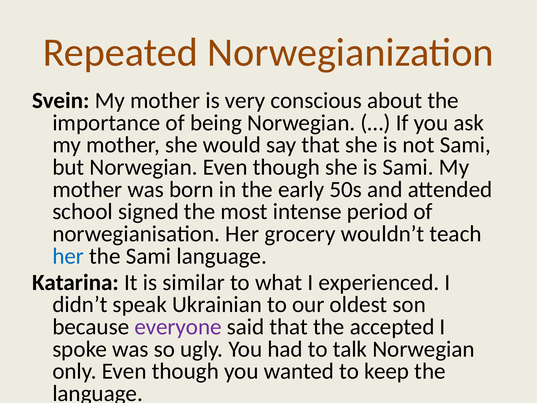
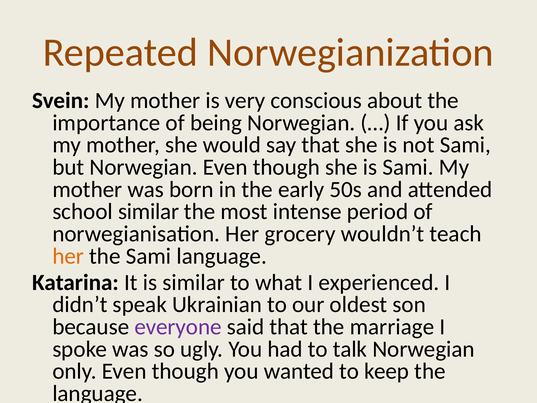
school signed: signed -> similar (149, 212)
her colour: blue -> orange (68, 256)
accepted: accepted -> marriage (392, 327)
